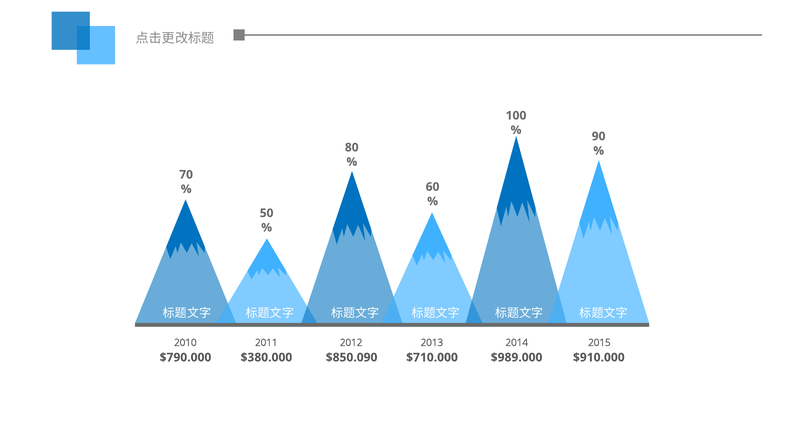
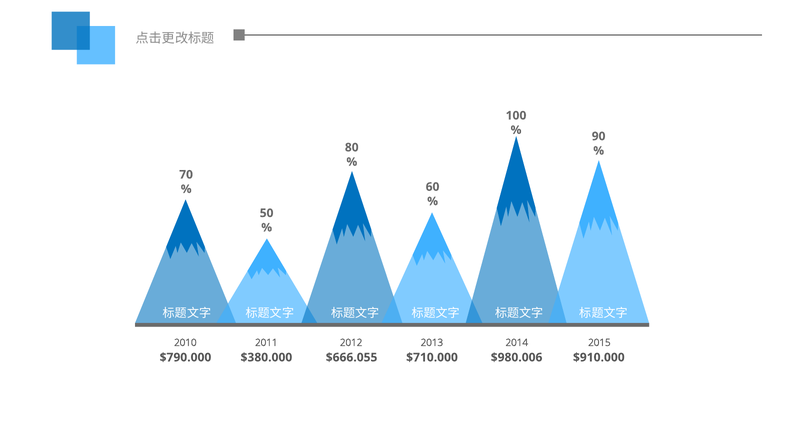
$850.090: $850.090 -> $666.055 (352, 357)
$989.000: $989.000 -> $980.006 (517, 357)
